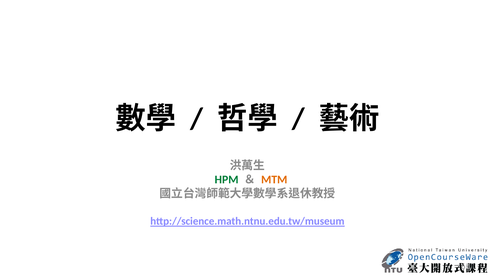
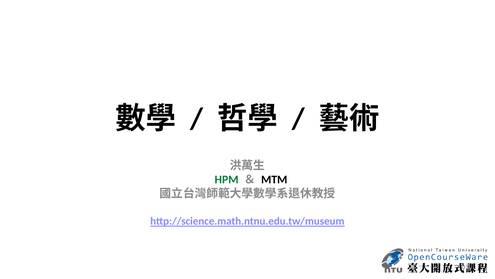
MTM colour: orange -> black (274, 179)
